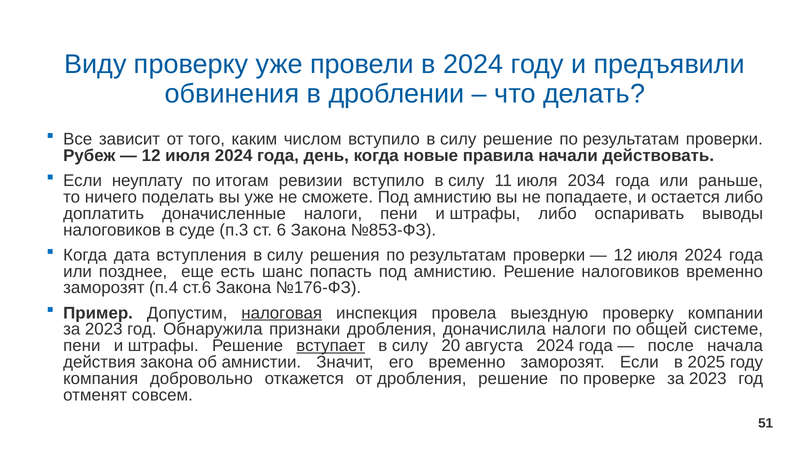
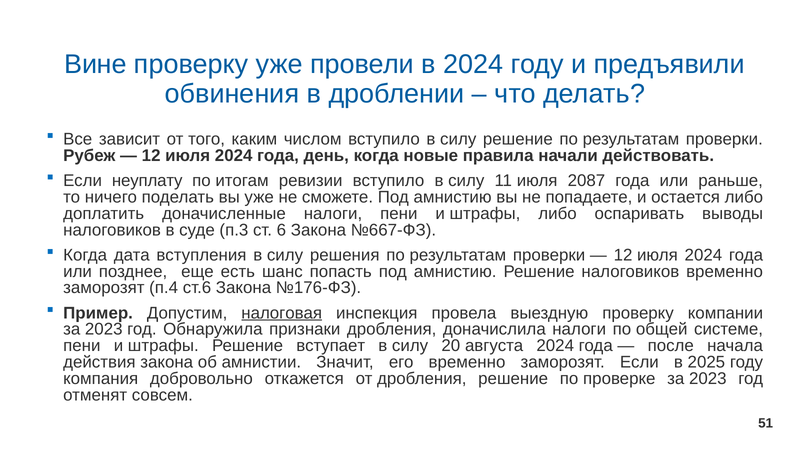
Виду: Виду -> Вине (96, 64)
2034: 2034 -> 2087 (586, 181)
№853-ФЗ: №853-ФЗ -> №667-ФЗ (393, 230)
вступает underline: present -> none (331, 345)
